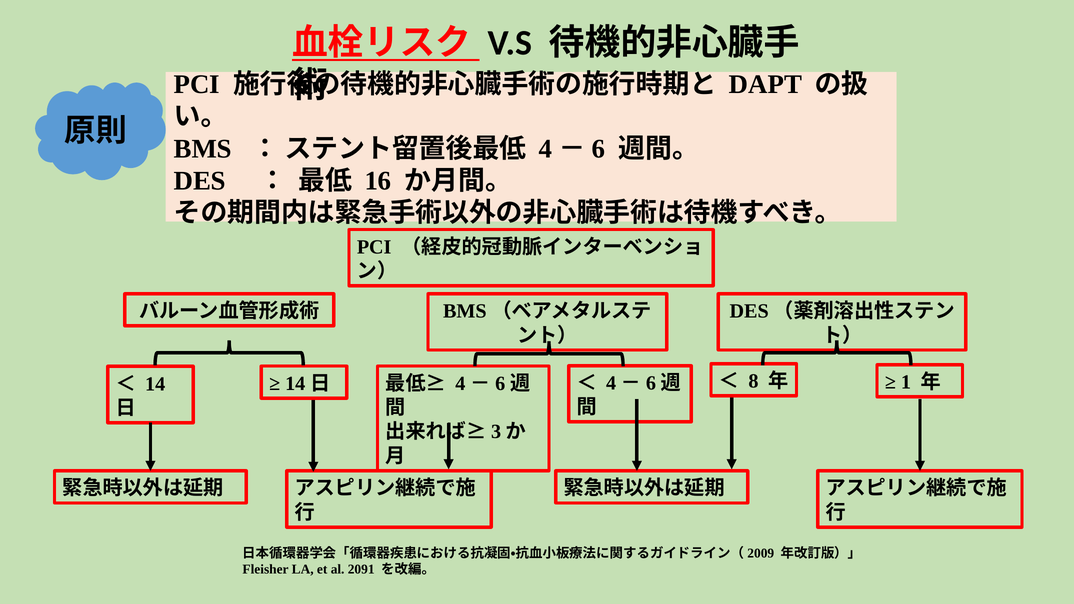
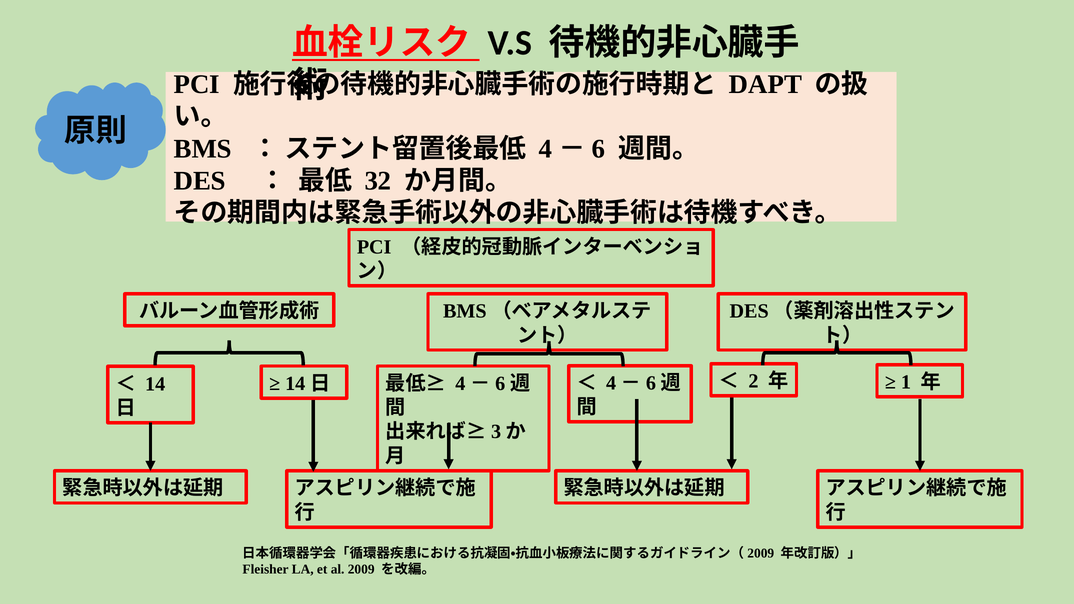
16: 16 -> 32 (378, 181)
8: 8 -> 2 (754, 381)
2091: 2091 -> 2009 (361, 569)
